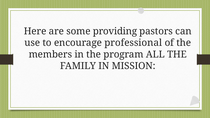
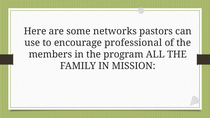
providing: providing -> networks (115, 31)
